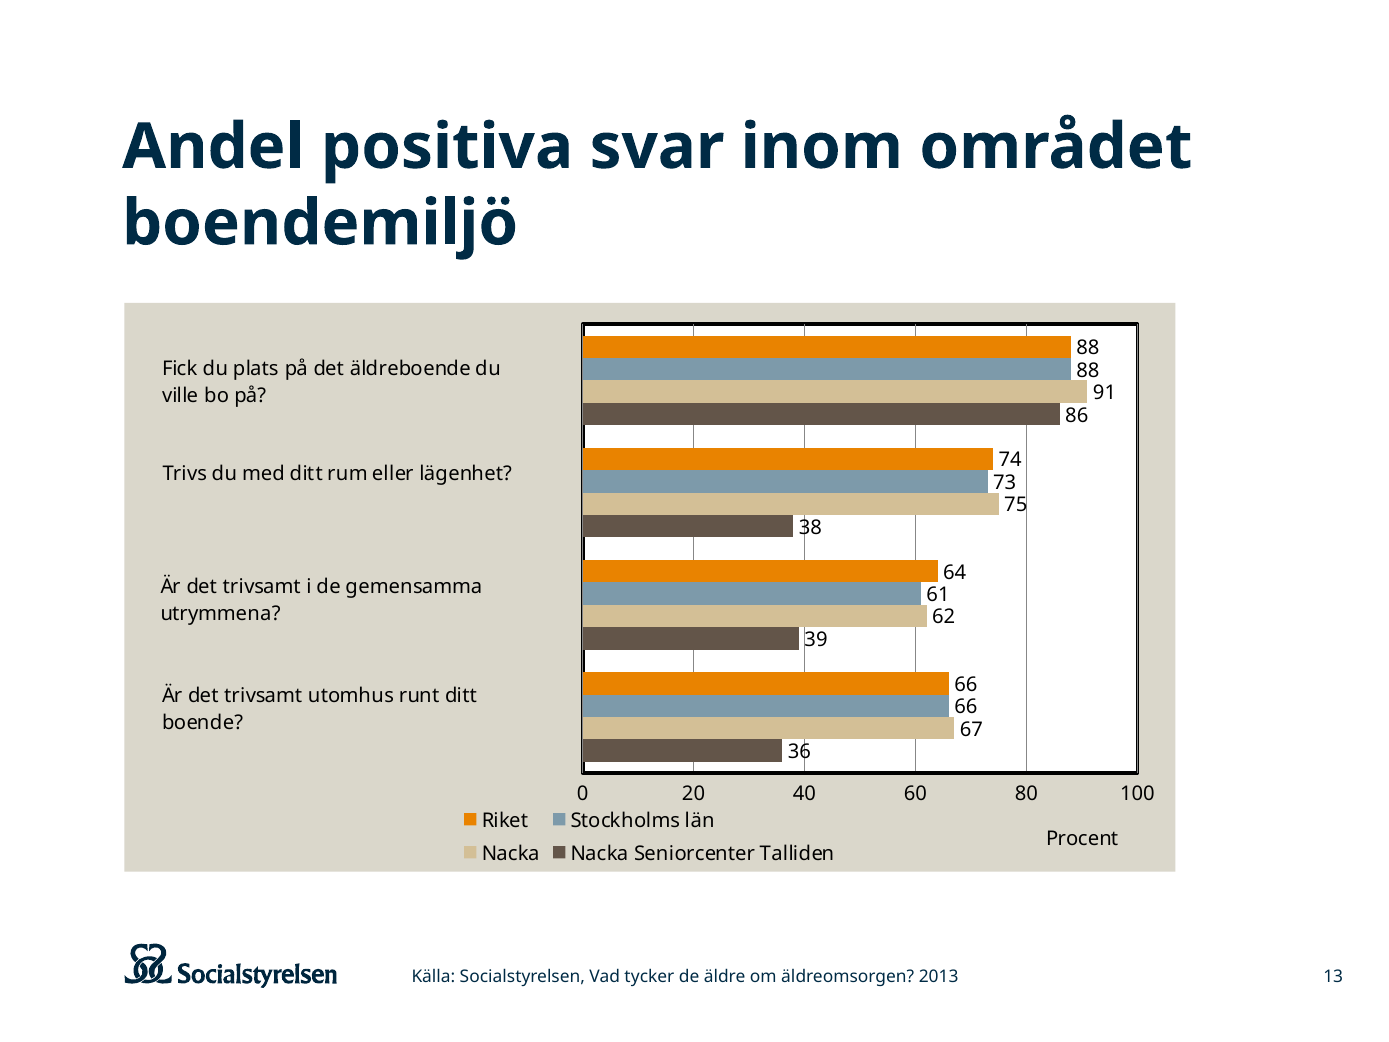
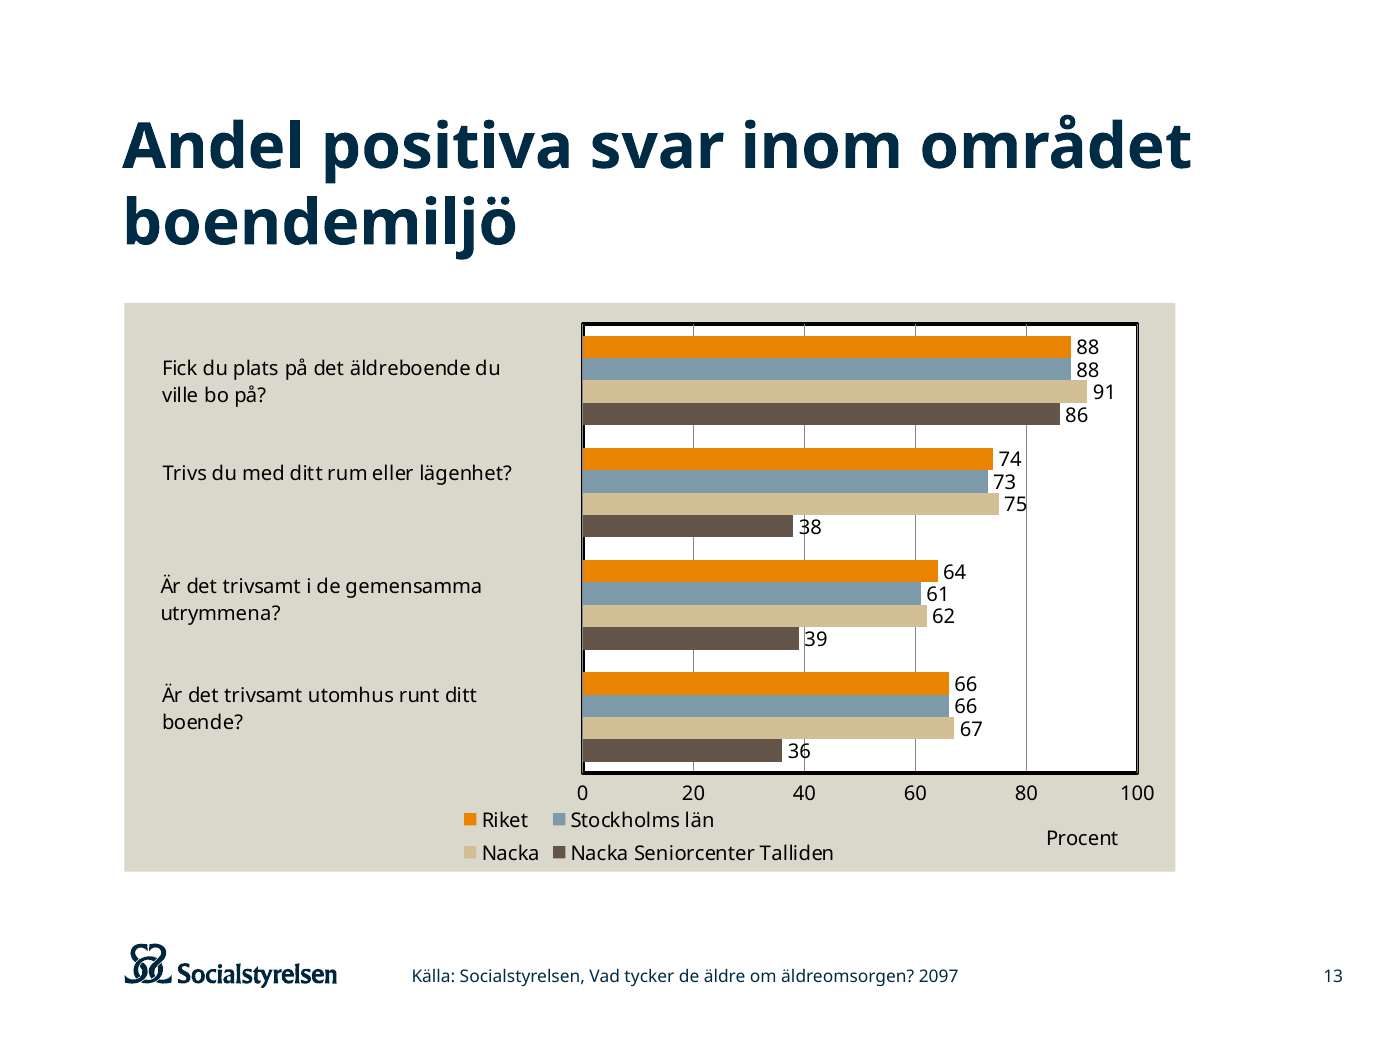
2013: 2013 -> 2097 (939, 976)
